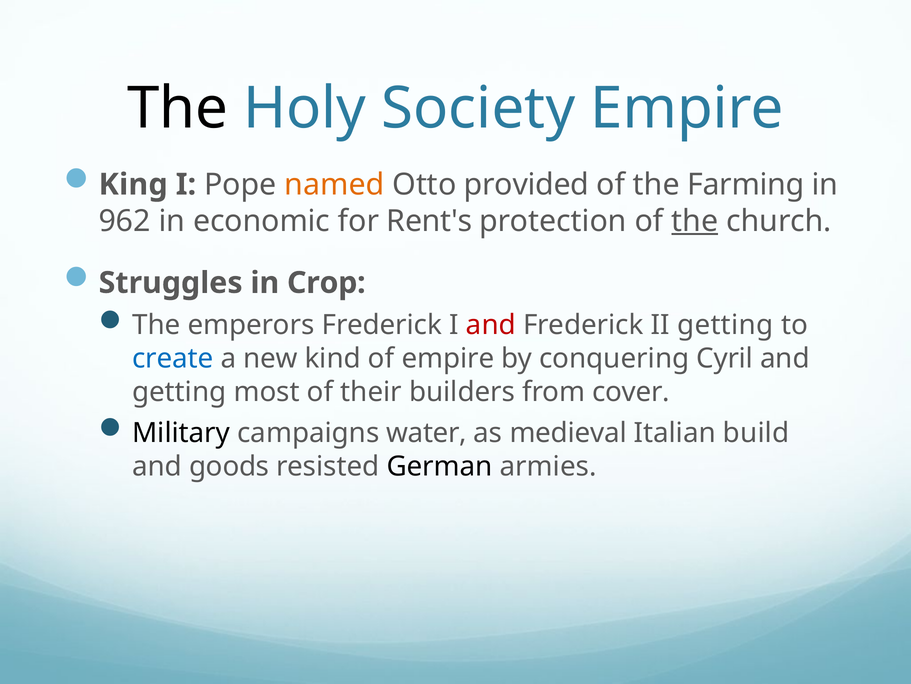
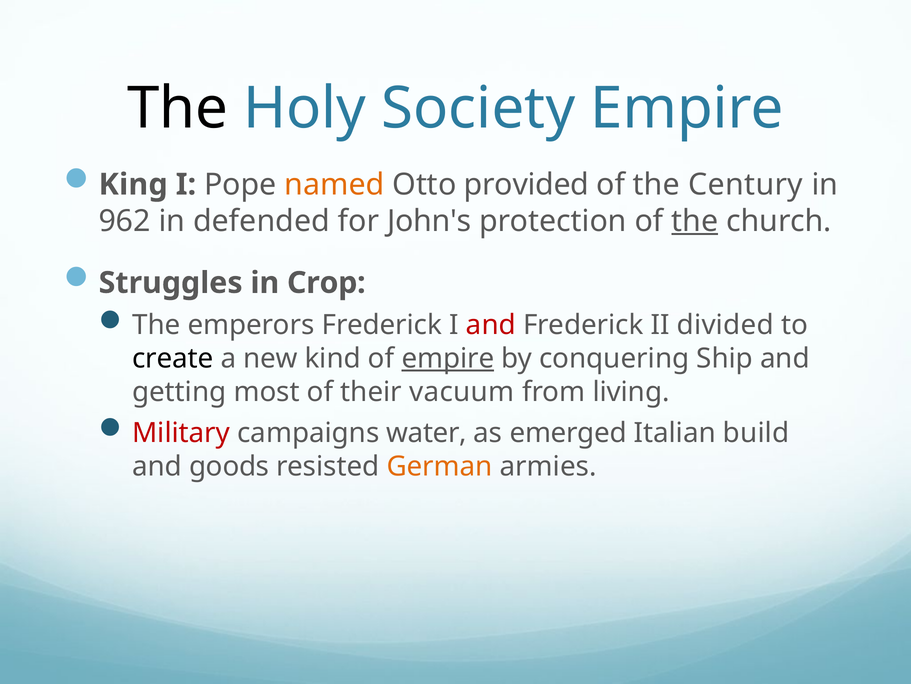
Farming: Farming -> Century (746, 184)
economic: economic -> defended (261, 221)
Rent's: Rent's -> John's (429, 221)
II getting: getting -> divided (725, 325)
create colour: blue -> black (173, 358)
empire underline: none -> present (448, 358)
Cyril: Cyril -> Ship (725, 358)
builders: builders -> vacuum (462, 392)
cover: cover -> living (631, 392)
Military colour: black -> red (181, 433)
medieval: medieval -> emerged (568, 433)
German colour: black -> orange (440, 466)
